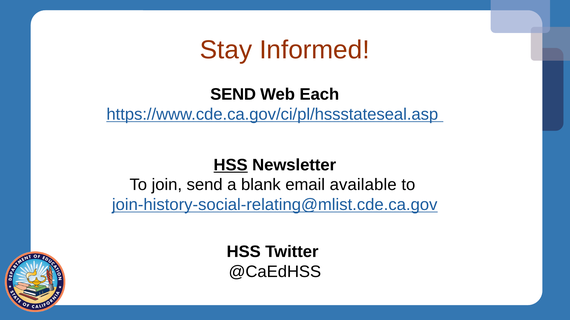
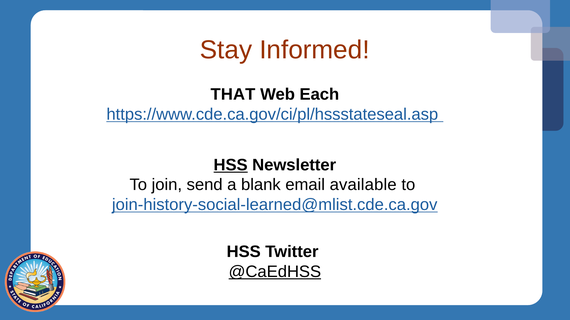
SEND: SEND -> THAT (233, 95)
join-history-social-relating@mlist.cde.ca.gov: join-history-social-relating@mlist.cde.ca.gov -> join-history-social-learned@mlist.cde.ca.gov (275, 205)
@CaEdHSS underline: none -> present (275, 272)
